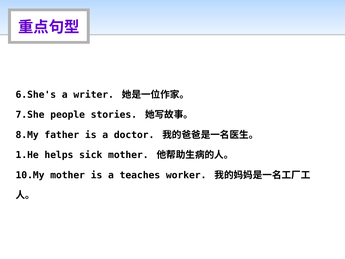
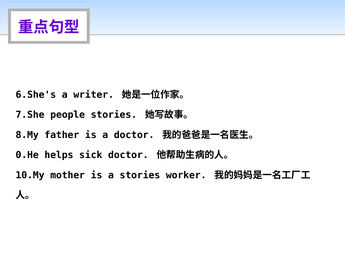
1.He: 1.He -> 0.He (27, 155)
sick mother: mother -> doctor (128, 155)
a teaches: teaches -> stories (140, 175)
